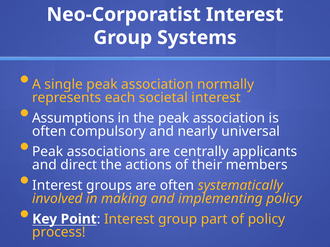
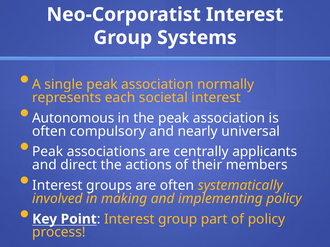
Assumptions: Assumptions -> Autonomous (73, 118)
